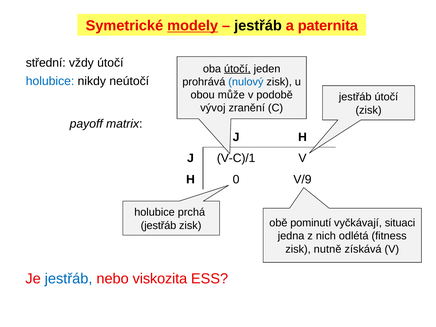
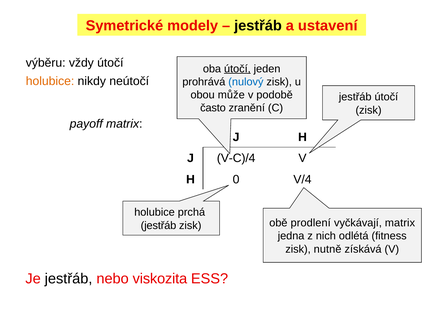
modely underline: present -> none (193, 26)
paternita: paternita -> ustavení (328, 26)
střední: střední -> výběru (46, 63)
holubice colour: blue -> orange (50, 81)
vývoj: vývoj -> často (213, 108)
V-C)/1: V-C)/1 -> V-C)/4 (236, 158)
V/9: V/9 -> V/4 (302, 179)
pominutí: pominutí -> prodlení (311, 223)
vyčkávají situaci: situaci -> matrix (400, 223)
jestřáb colour: blue -> black (69, 279)
